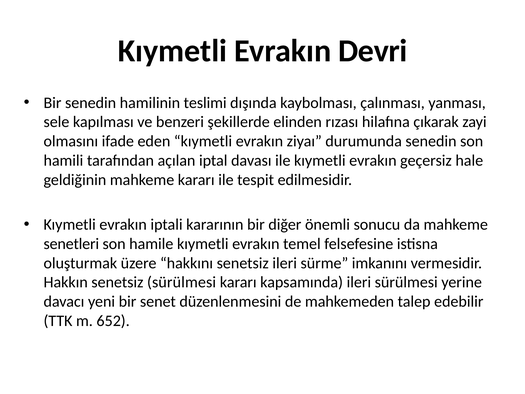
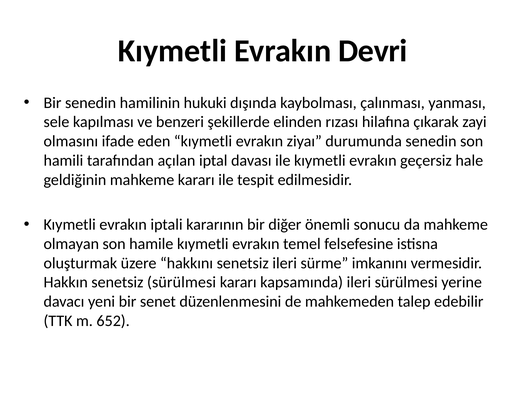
teslimi: teslimi -> hukuki (205, 103)
senetleri: senetleri -> olmayan (71, 244)
